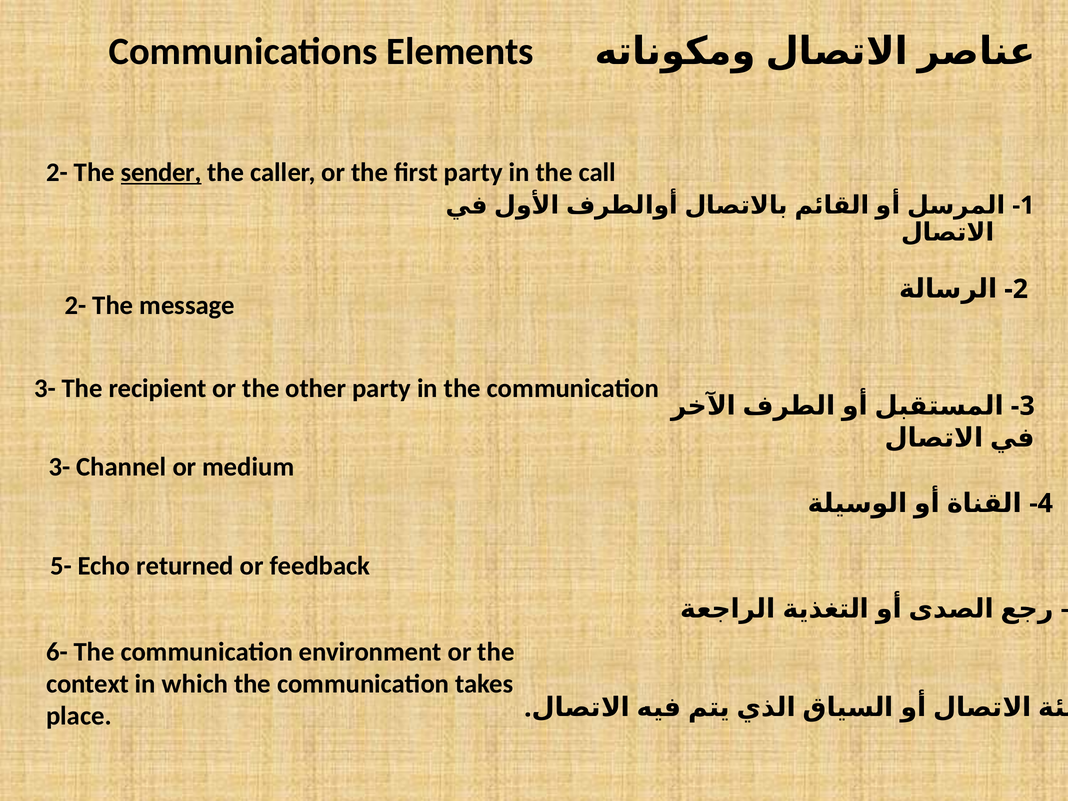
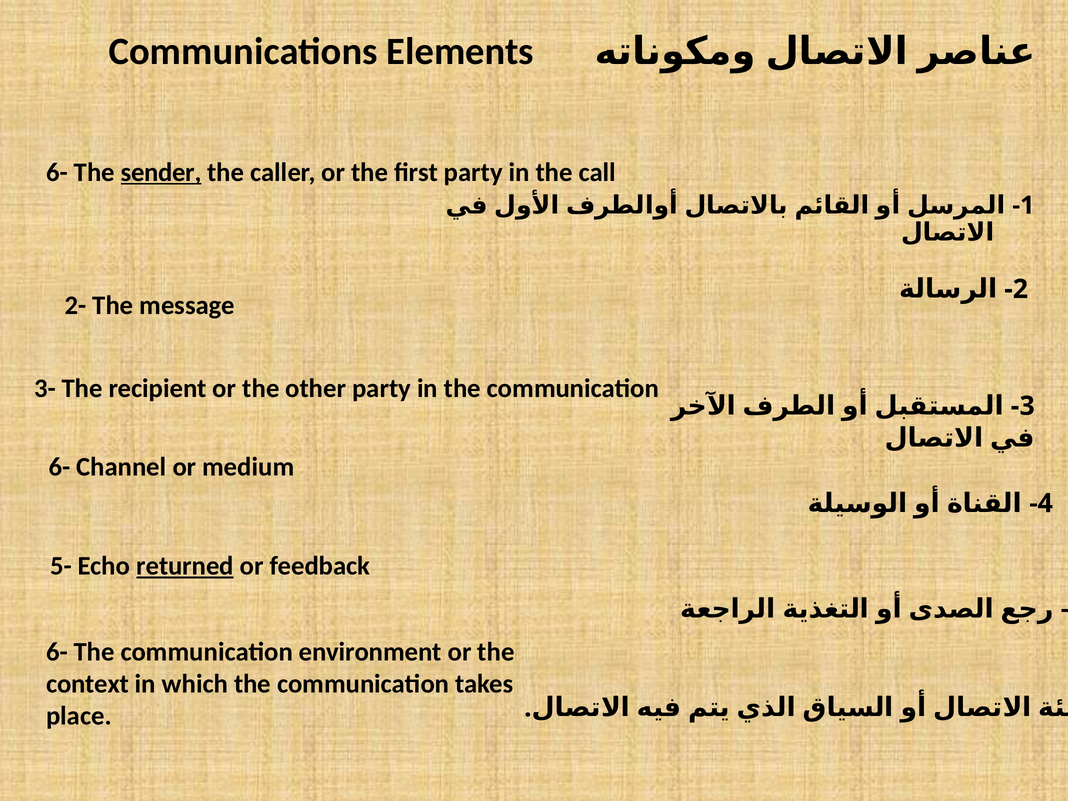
2-: 2- -> 6- (57, 172)
3-: 3- -> 6- (59, 467)
returned underline: none -> present (185, 566)
